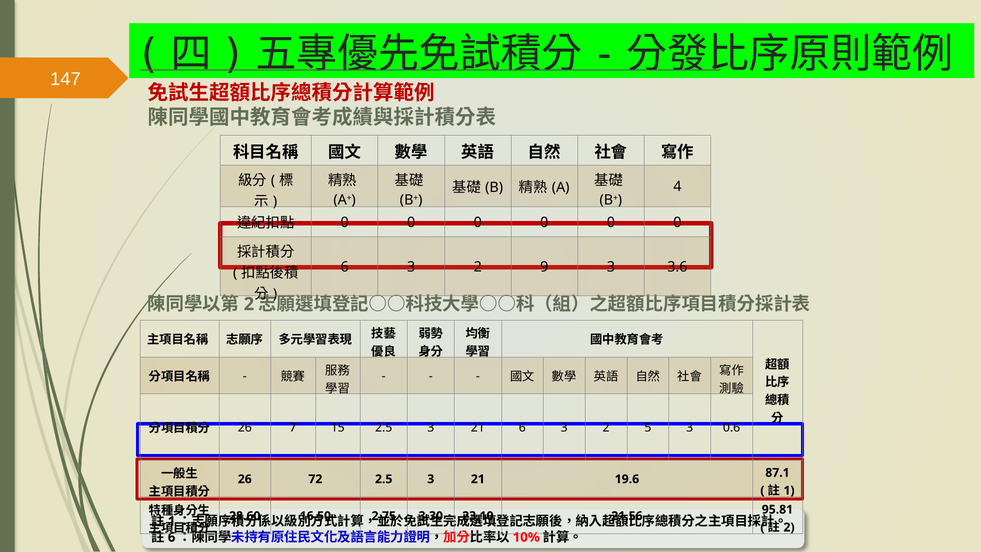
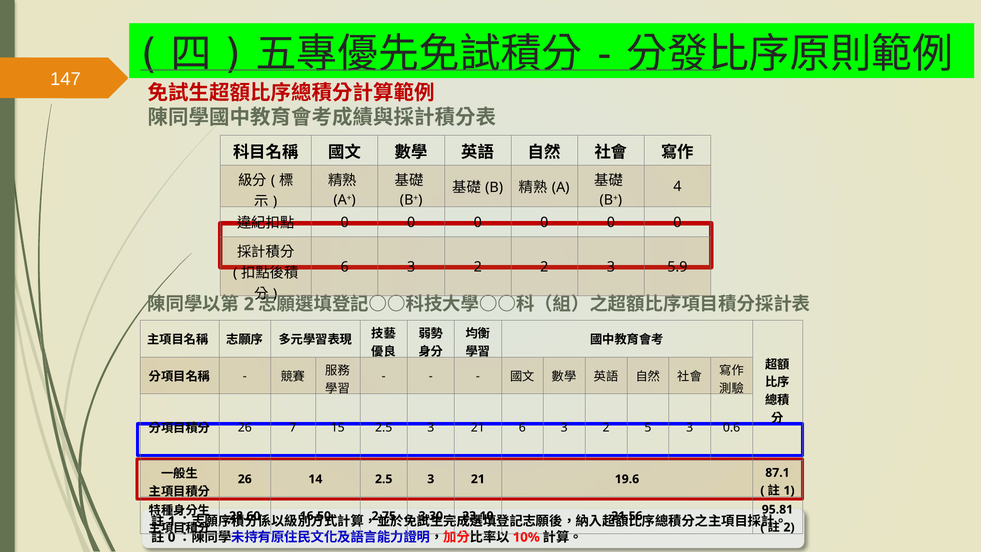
2 9: 9 -> 2 (544, 267)
3.6: 3.6 -> 5.9 (677, 267)
72: 72 -> 14 (315, 479)
6: 6 -> 0 (172, 537)
